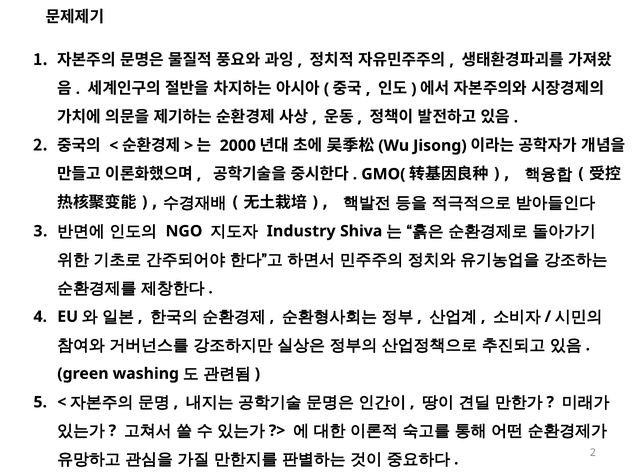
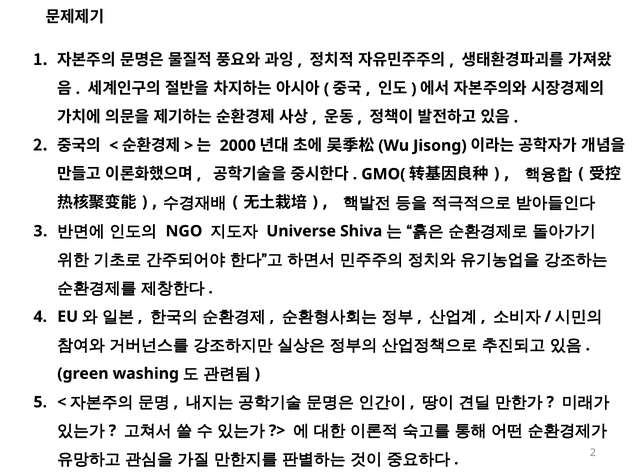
Industry: Industry -> Universe (301, 231)
